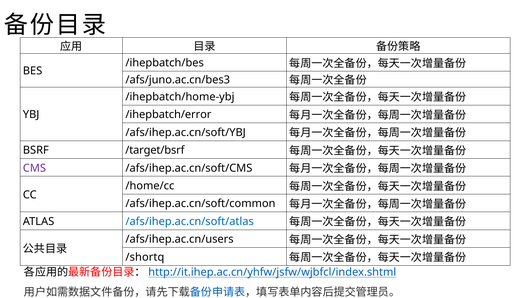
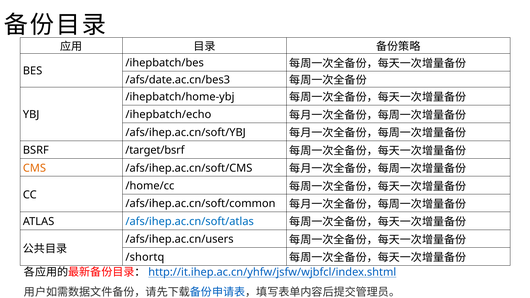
/afs/juno.ac.cn/bes3: /afs/juno.ac.cn/bes3 -> /afs/date.ac.cn/bes3 (178, 80)
/ihepbatch/error: /ihepbatch/error -> /ihepbatch/echo (168, 115)
CMS colour: purple -> orange (34, 168)
